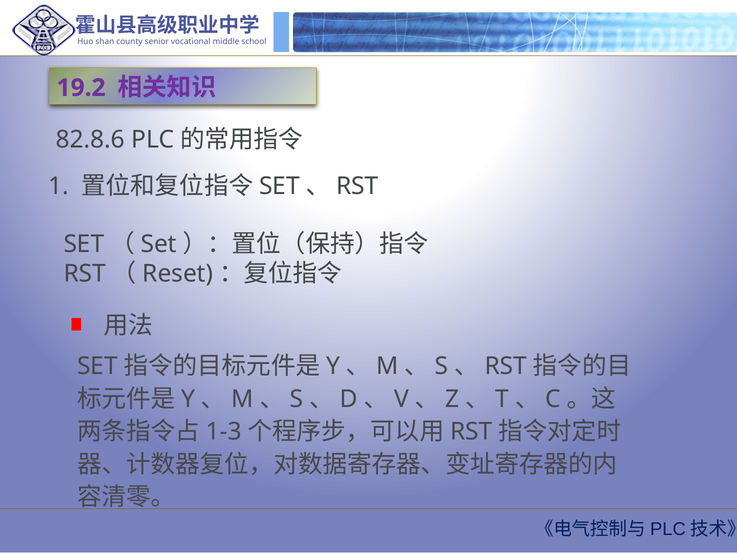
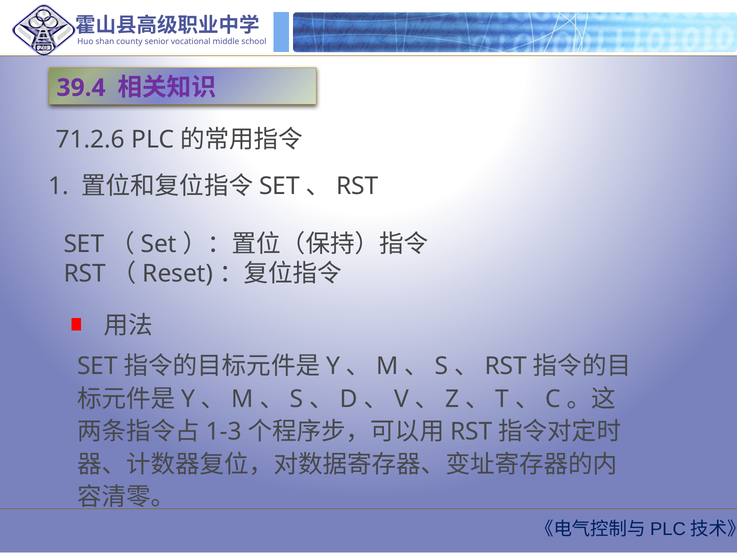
19.2: 19.2 -> 39.4 (81, 88)
82.8.6: 82.8.6 -> 71.2.6 (90, 140)
